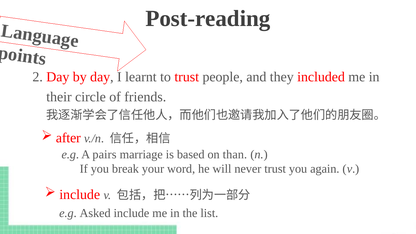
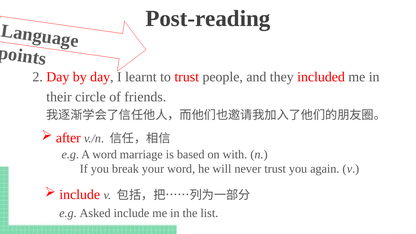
A pairs: pairs -> word (105, 154)
than: than -> with (235, 154)
